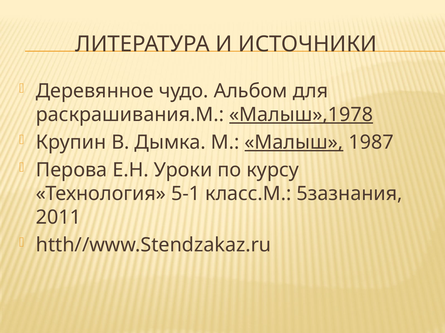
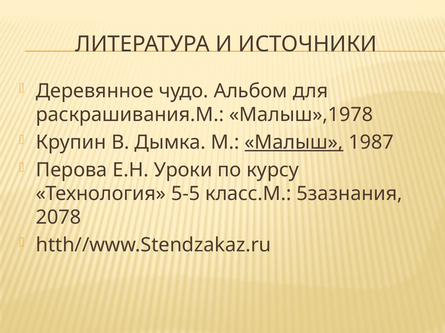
Малыш»,1978 underline: present -> none (301, 115)
5-1: 5-1 -> 5-5 (186, 194)
2011: 2011 -> 2078 (59, 218)
